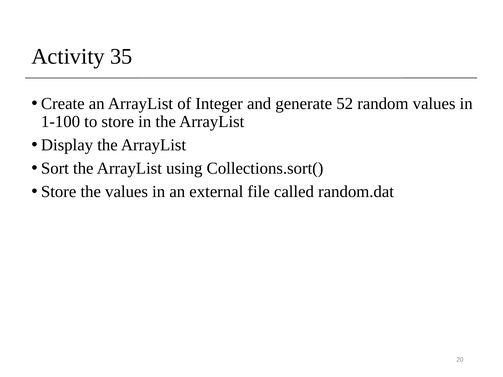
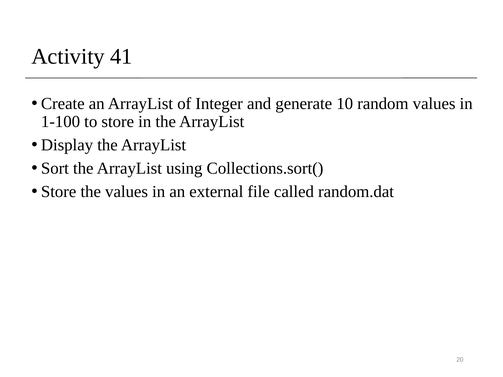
35: 35 -> 41 (121, 56)
52: 52 -> 10 (345, 104)
